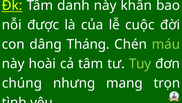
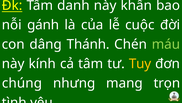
được: được -> gánh (43, 25)
Tháng: Tháng -> Thánh (88, 44)
hoài: hoài -> kính (42, 63)
Tuy colour: light green -> yellow (140, 63)
